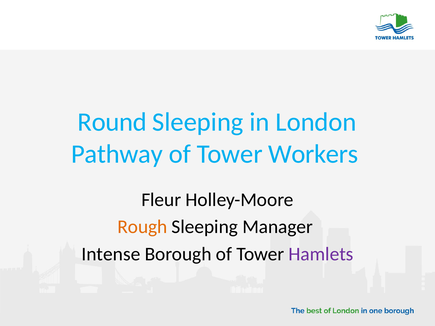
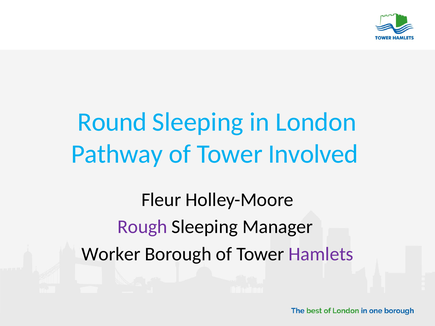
Workers: Workers -> Involved (313, 154)
Rough colour: orange -> purple (142, 227)
Intense: Intense -> Worker (111, 254)
